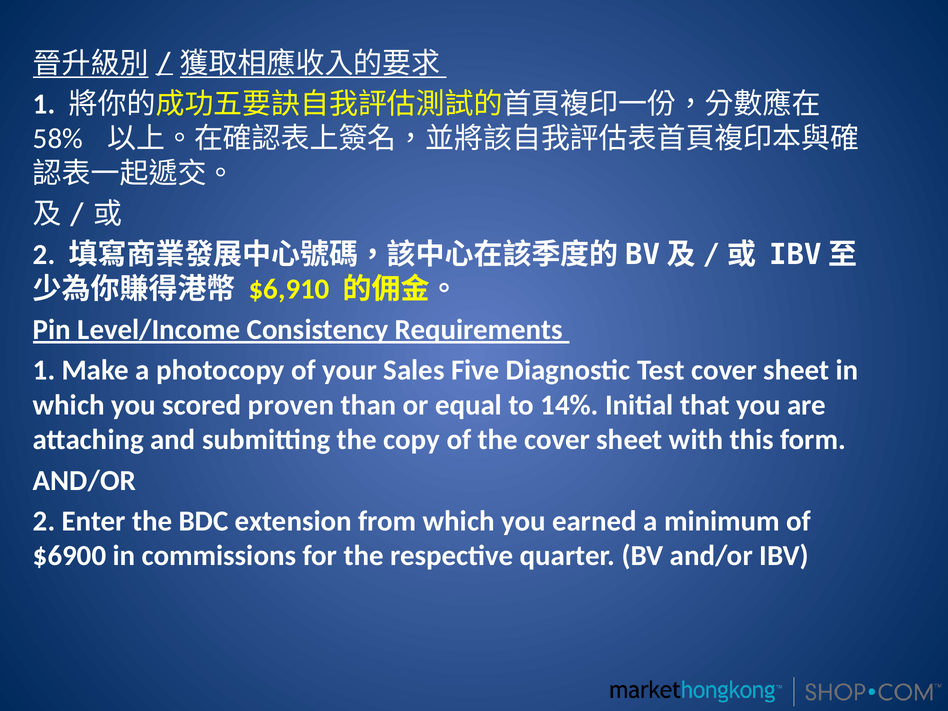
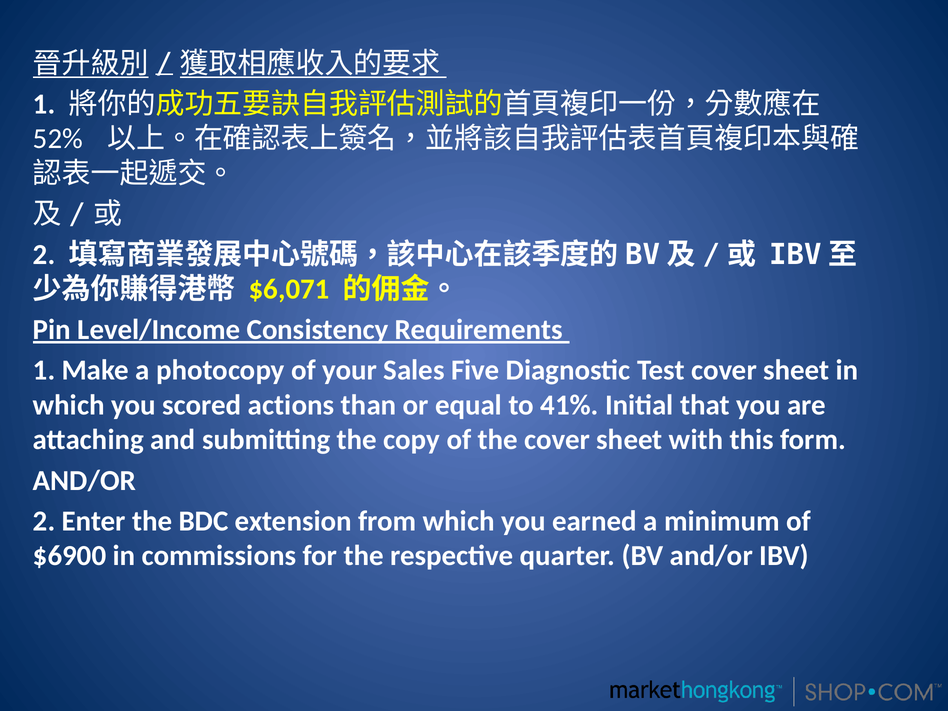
58%: 58% -> 52% (58, 139)
$6,910: $6,910 -> $6,071 (289, 289)
proven: proven -> actions (291, 405)
14%: 14% -> 41% (570, 405)
